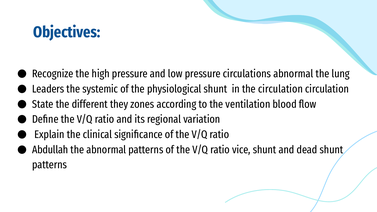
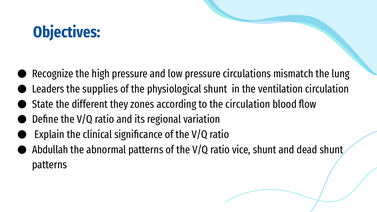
circulations abnormal: abnormal -> mismatch (293, 74)
systemic: systemic -> supplies (100, 89)
the circulation: circulation -> ventilation (280, 89)
the ventilation: ventilation -> circulation (248, 104)
